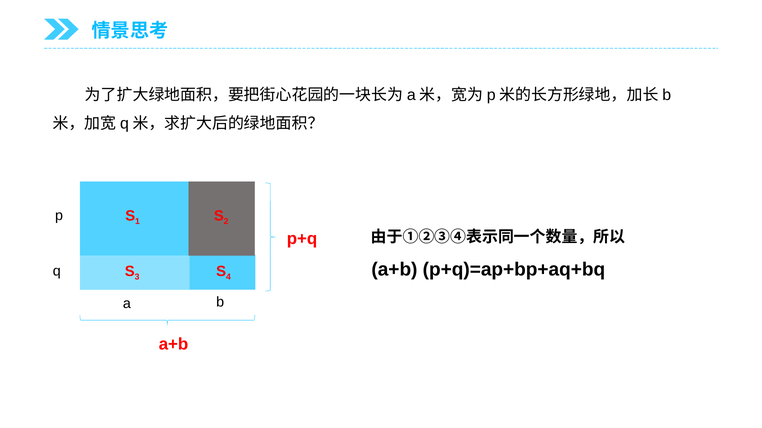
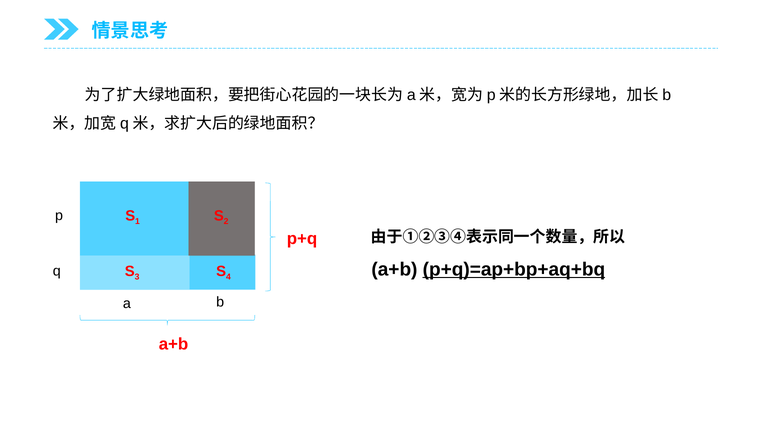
p+q)=ap+bp+aq+bq underline: none -> present (514, 270)
